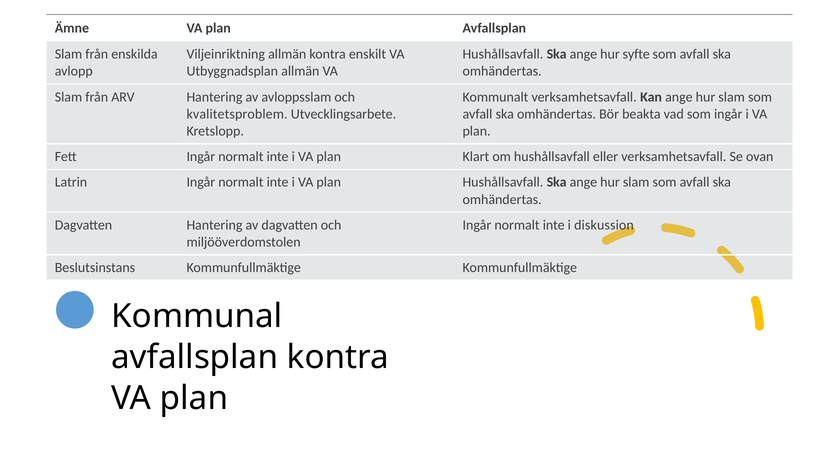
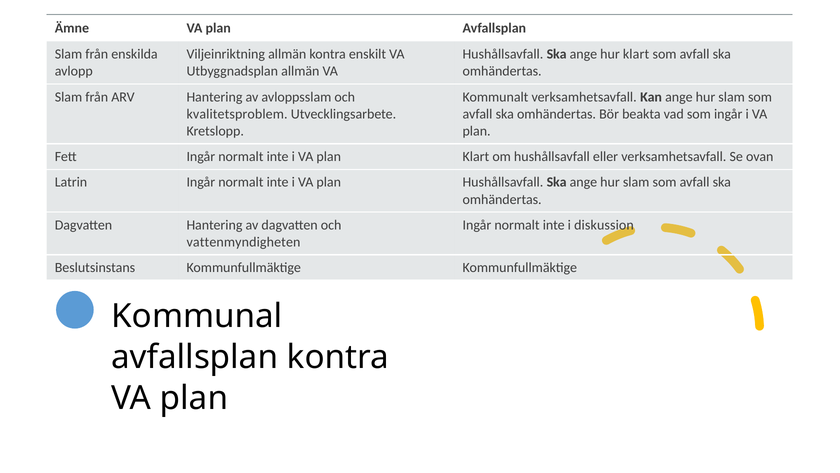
hur syfte: syfte -> klart (636, 54)
miljööverdomstolen: miljööverdomstolen -> vattenmyndigheten (243, 242)
